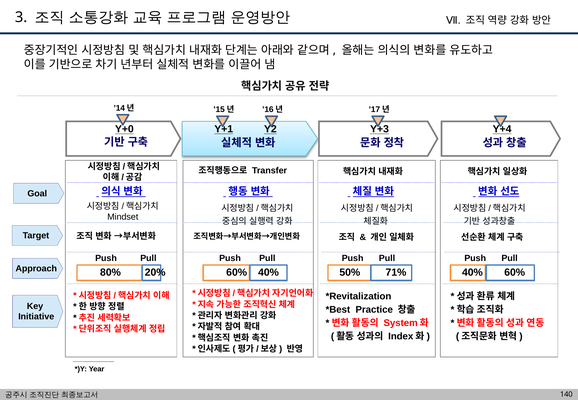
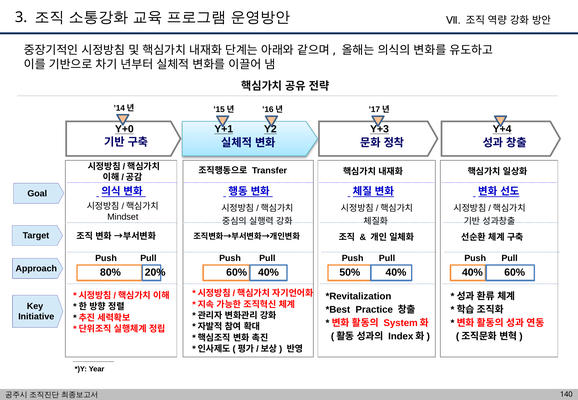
50% 71%: 71% -> 40% (396, 273)
